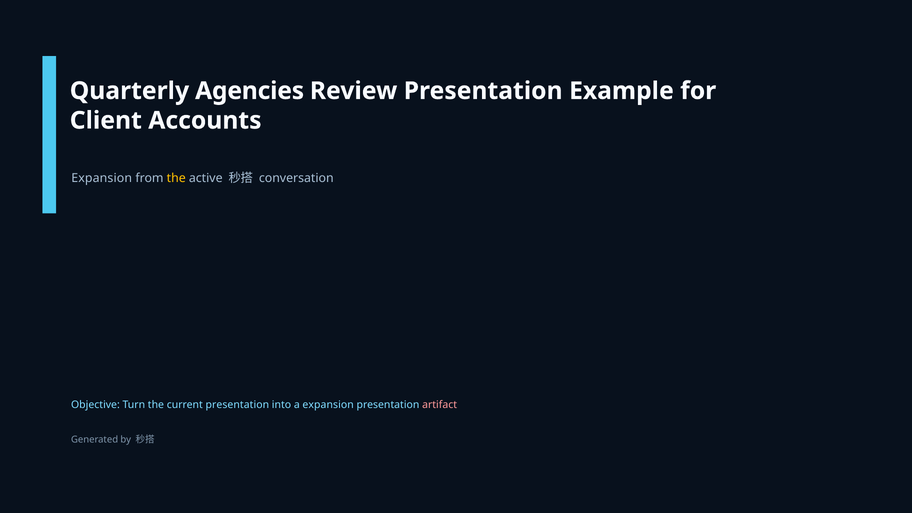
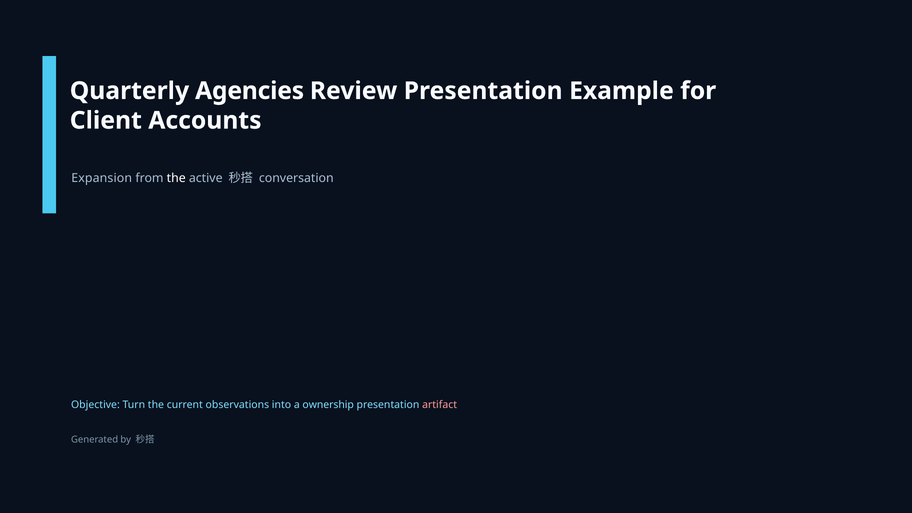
the colour: yellow -> white (176, 178)
current presentation: presentation -> observations (237, 405)
a expansion: expansion -> ownership (328, 405)
